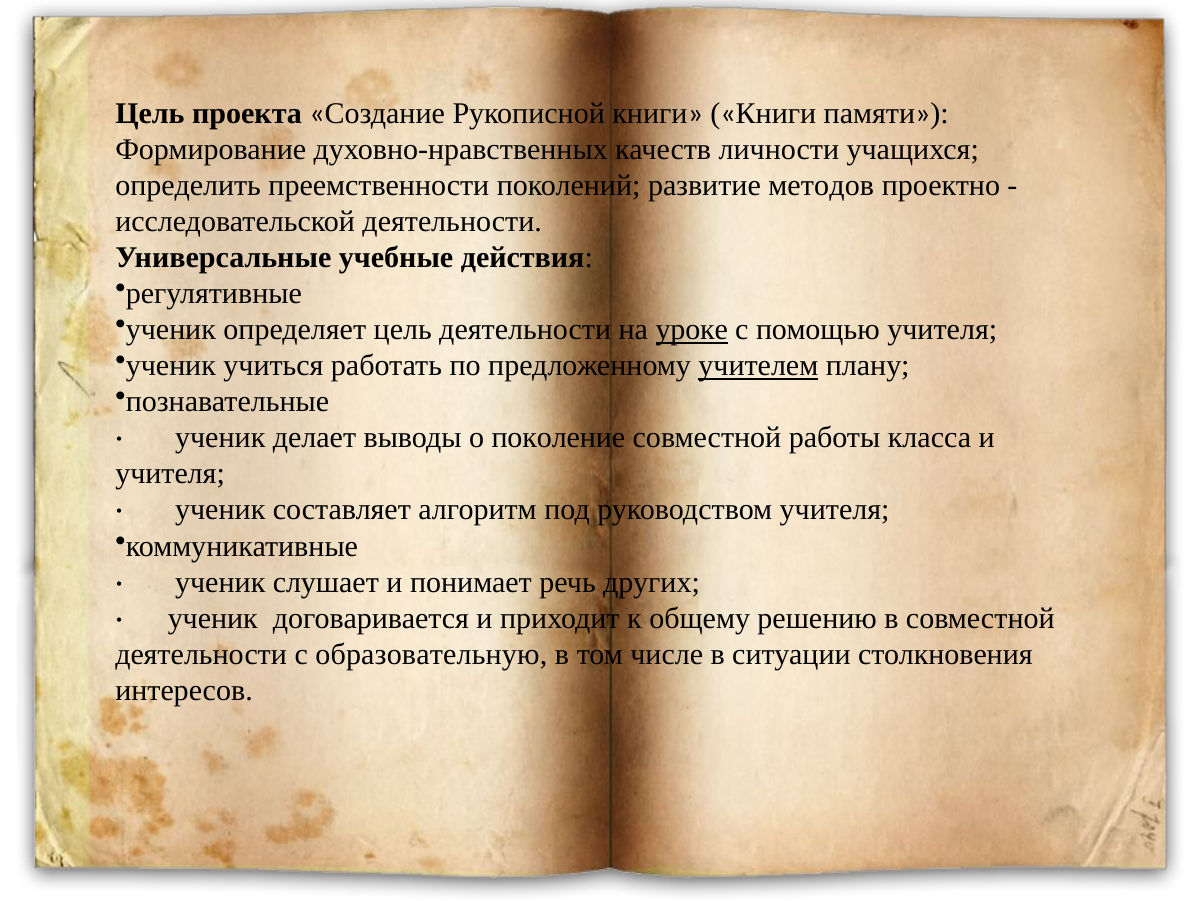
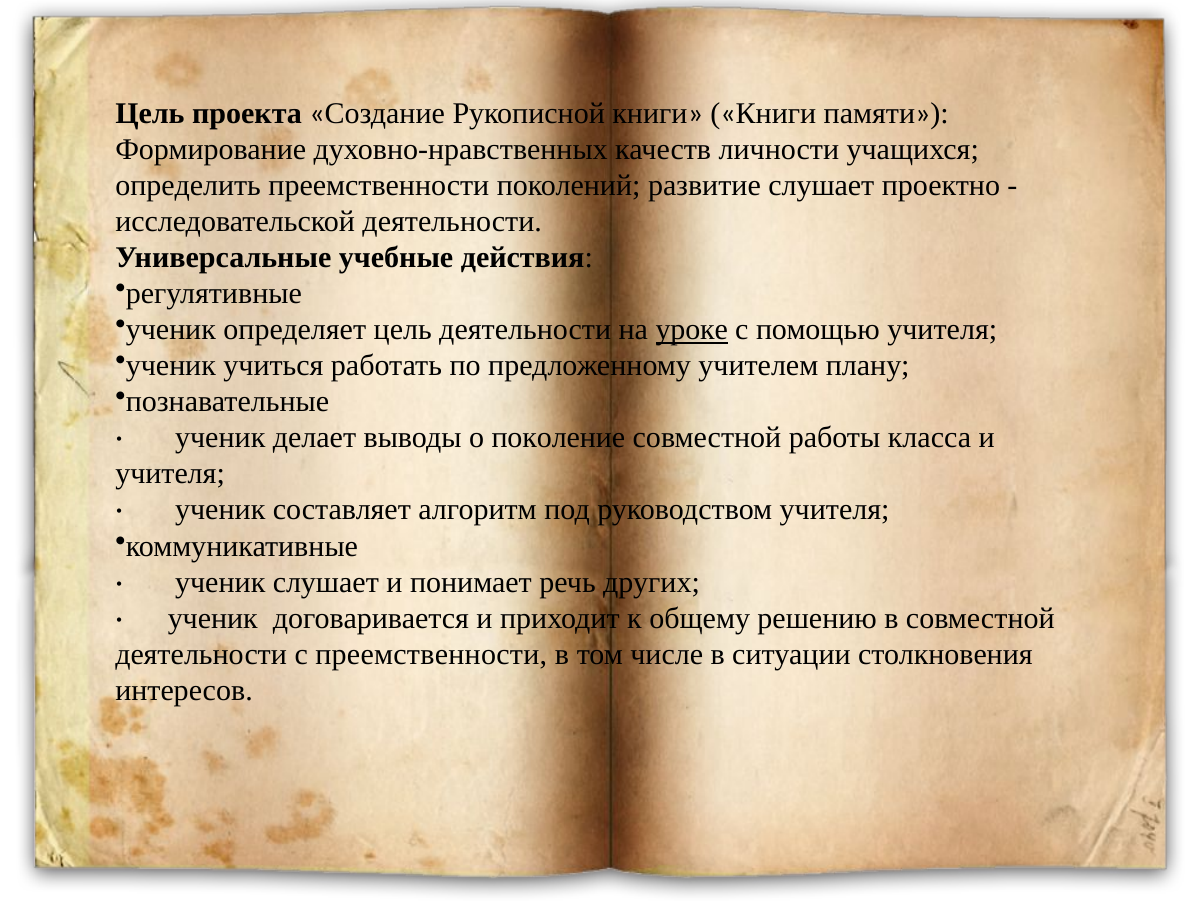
развитие методов: методов -> слушает (821, 186)
учителем underline: present -> none (758, 366)
с образовательную: образовательную -> преемственности (431, 655)
